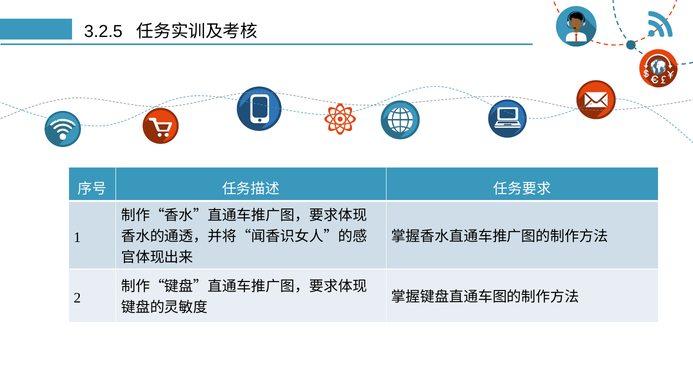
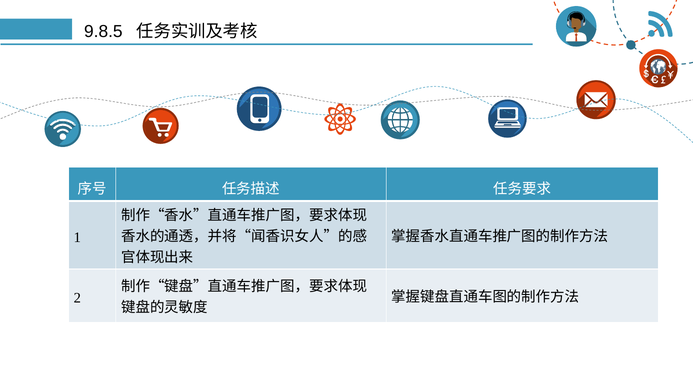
3.2.5: 3.2.5 -> 9.8.5 (103, 31)
